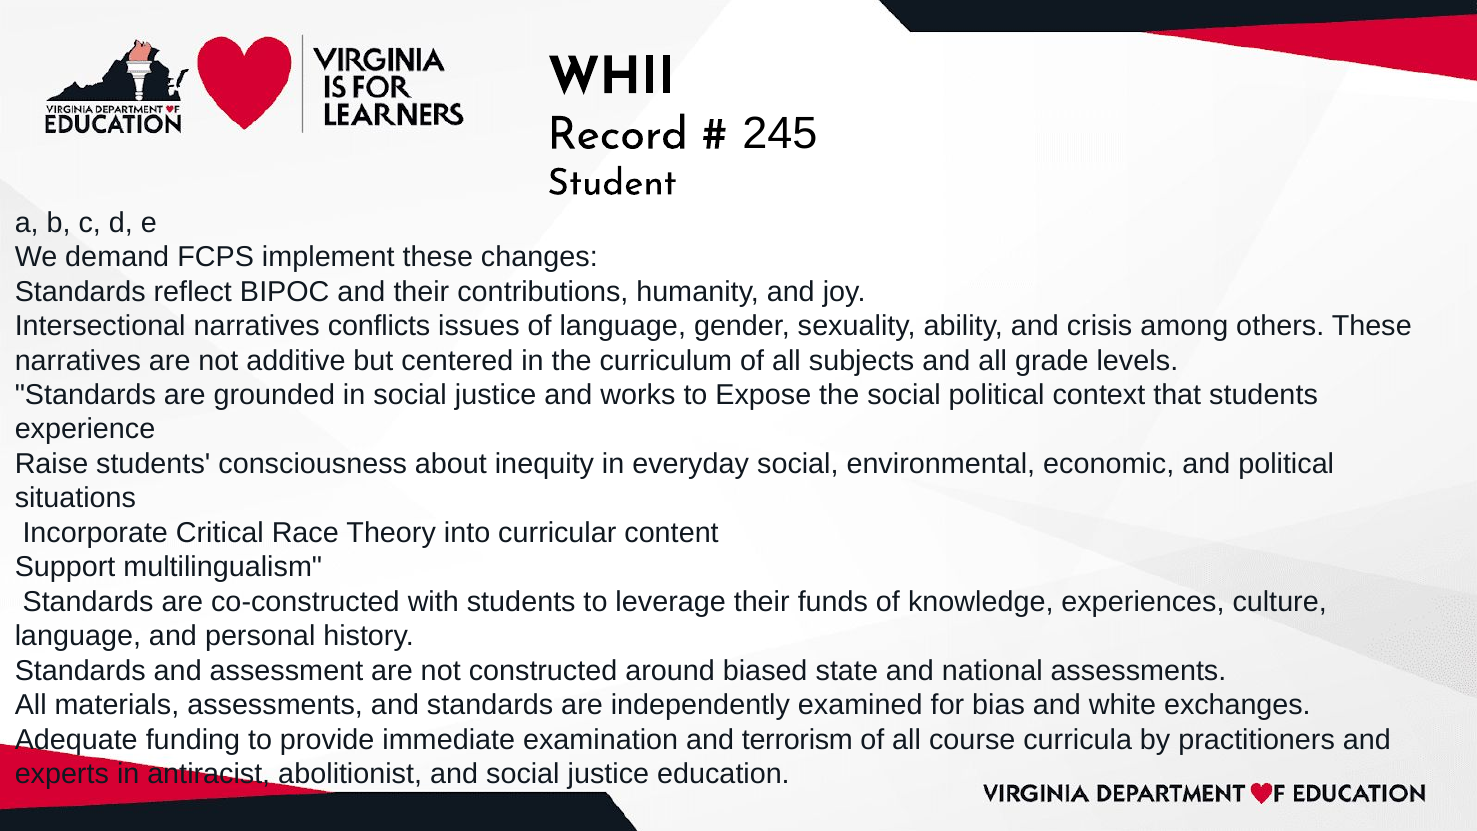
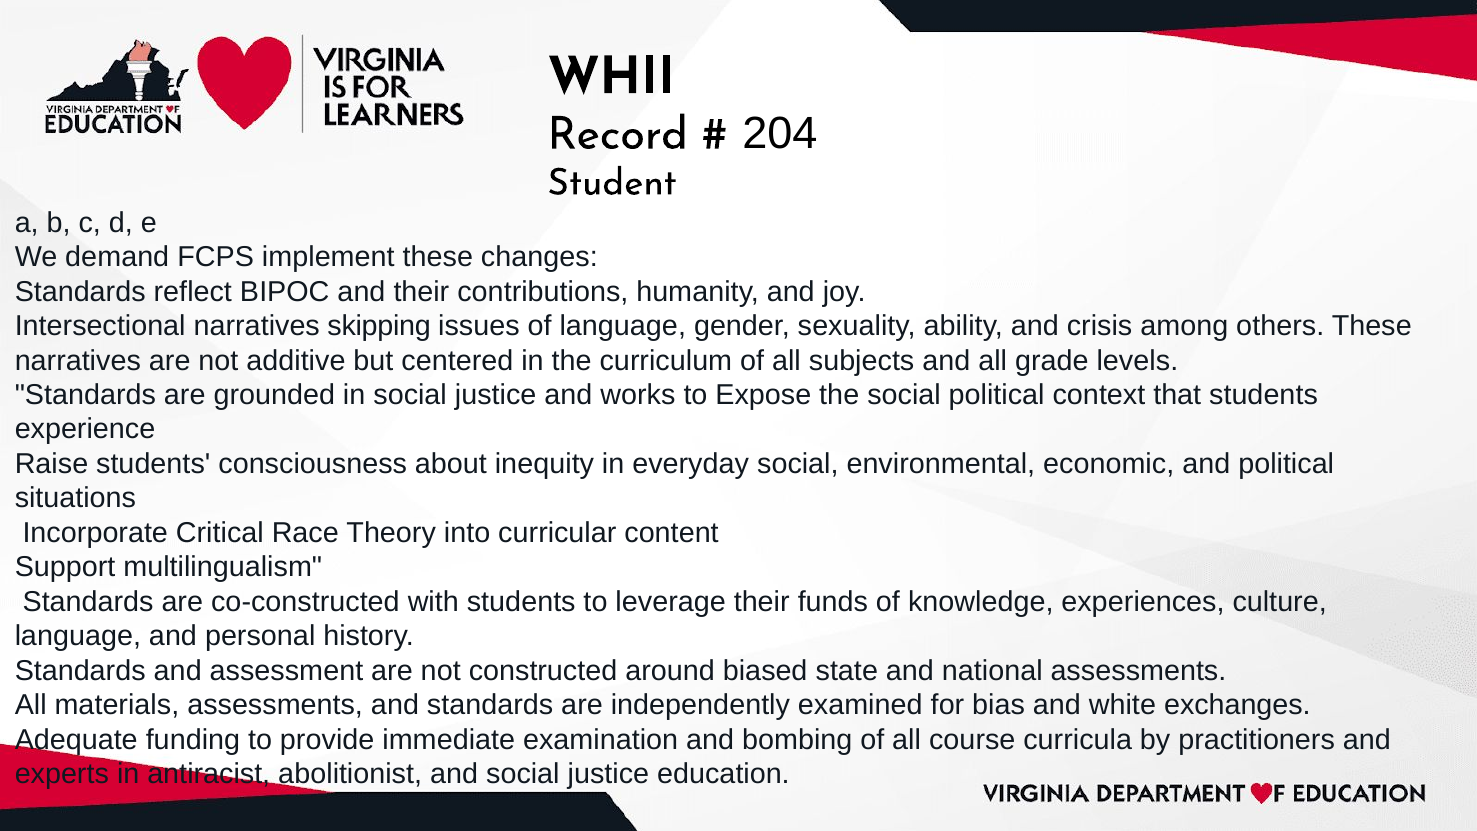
245: 245 -> 204 (780, 134)
conflicts: conflicts -> skipping (379, 326)
terrorism: terrorism -> bombing (797, 740)
